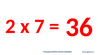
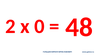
7: 7 -> 0 (39, 26)
36: 36 -> 48 (79, 27)
